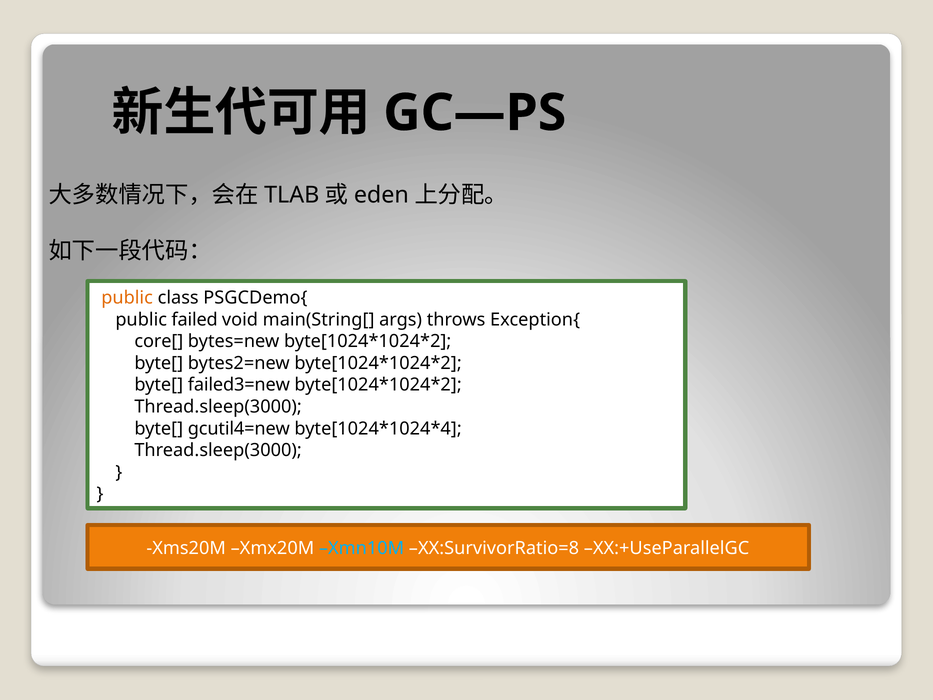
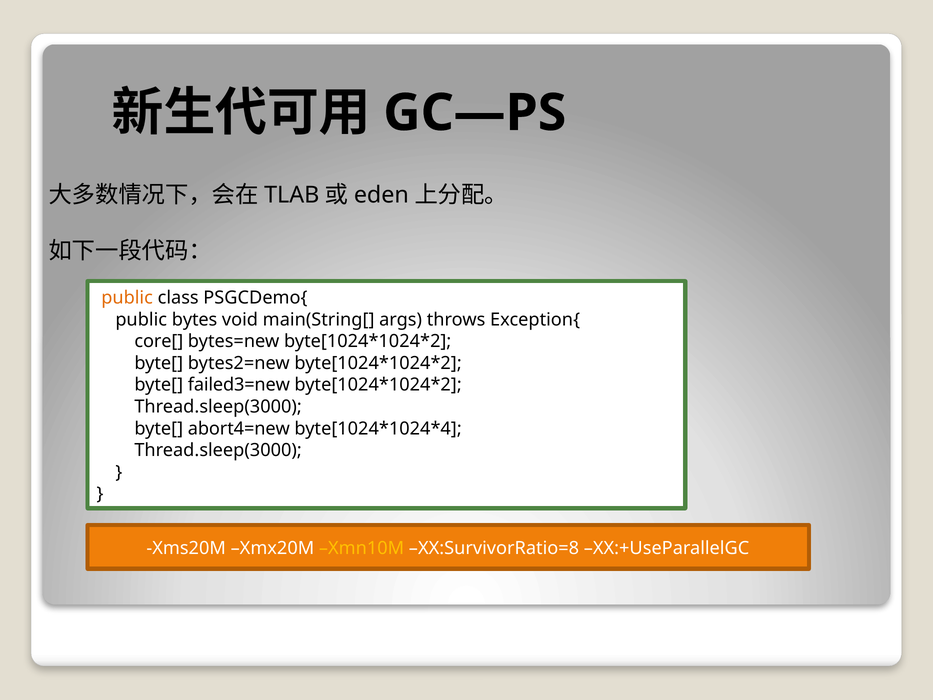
failed: failed -> bytes (195, 319)
gcutil4=new: gcutil4=new -> abort4=new (239, 428)
Xmn10M colour: light blue -> yellow (362, 548)
